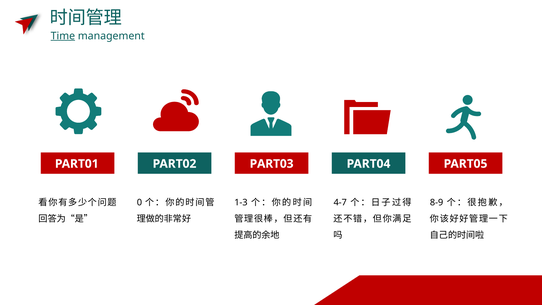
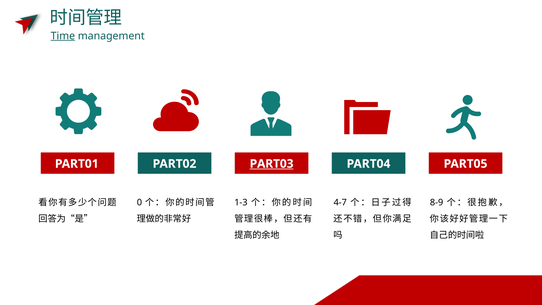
PART03 underline: none -> present (272, 164)
